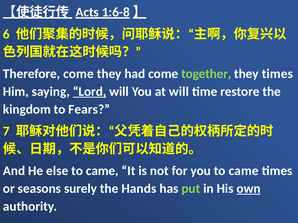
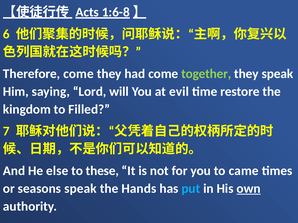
they times: times -> speak (277, 74)
Lord underline: present -> none (90, 92)
at will: will -> evil (179, 92)
Fears: Fears -> Filled (89, 110)
came: came -> these (102, 171)
seasons surely: surely -> speak (80, 189)
put colour: light green -> light blue (191, 189)
